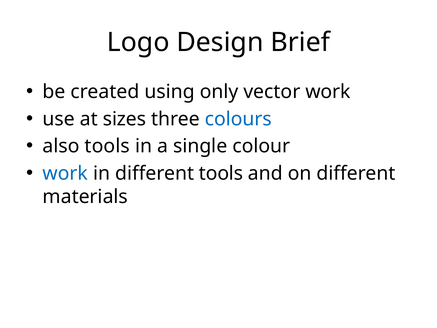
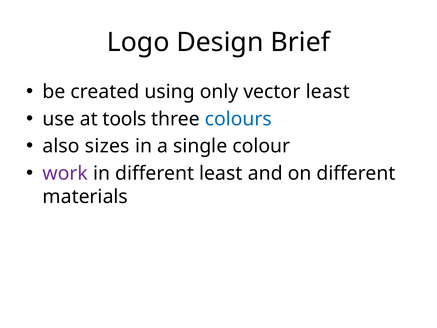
vector work: work -> least (328, 92)
sizes: sizes -> tools (125, 119)
also tools: tools -> sizes (107, 146)
work colour: blue -> purple (65, 173)
different tools: tools -> least (221, 173)
